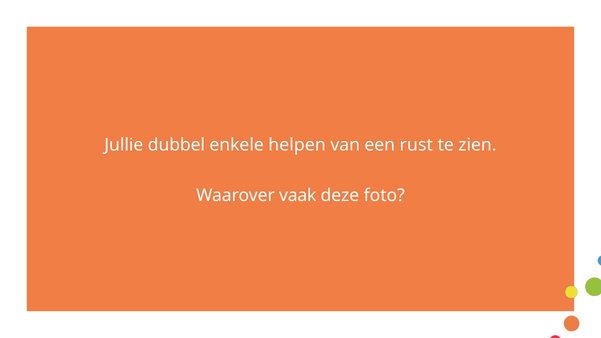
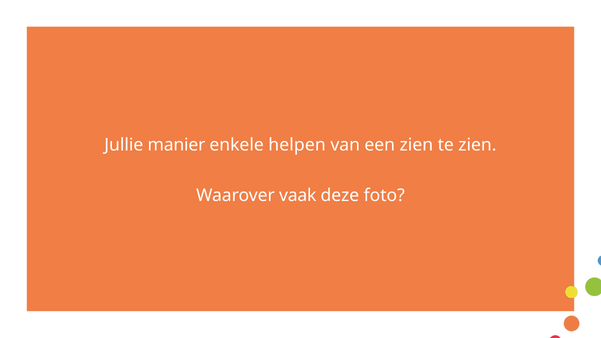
dubbel: dubbel -> manier (176, 145)
een rust: rust -> zien (416, 145)
